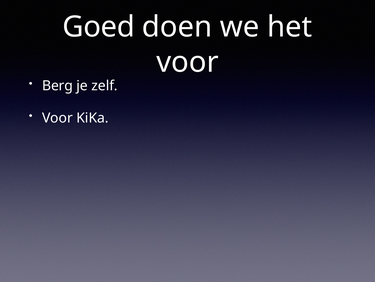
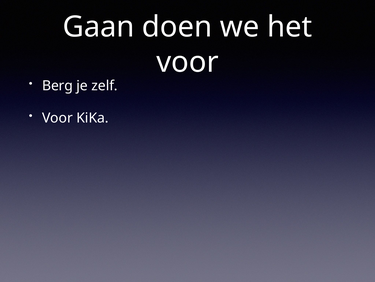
Goed: Goed -> Gaan (99, 27)
